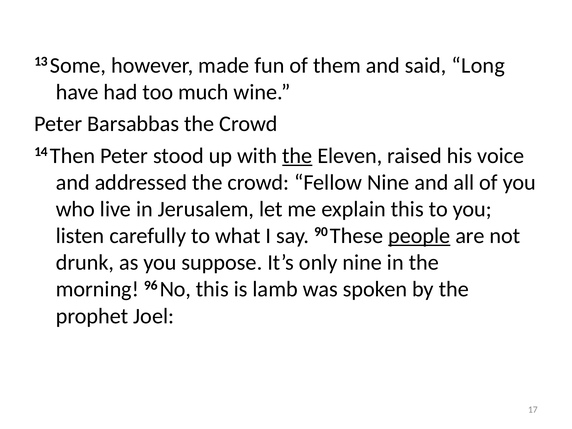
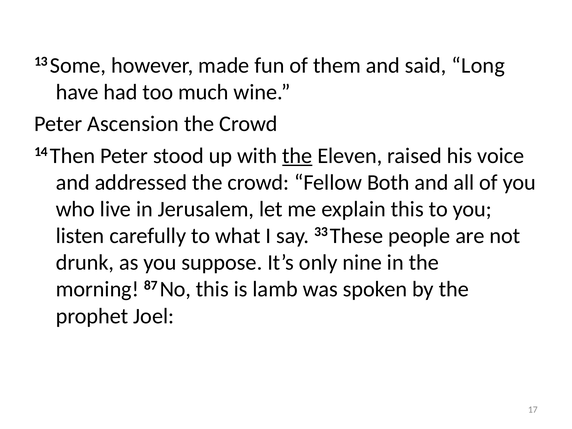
Barsabbas: Barsabbas -> Ascension (133, 124)
Fellow Nine: Nine -> Both (388, 182)
90: 90 -> 33 (321, 232)
people underline: present -> none (419, 236)
96: 96 -> 87 (151, 285)
